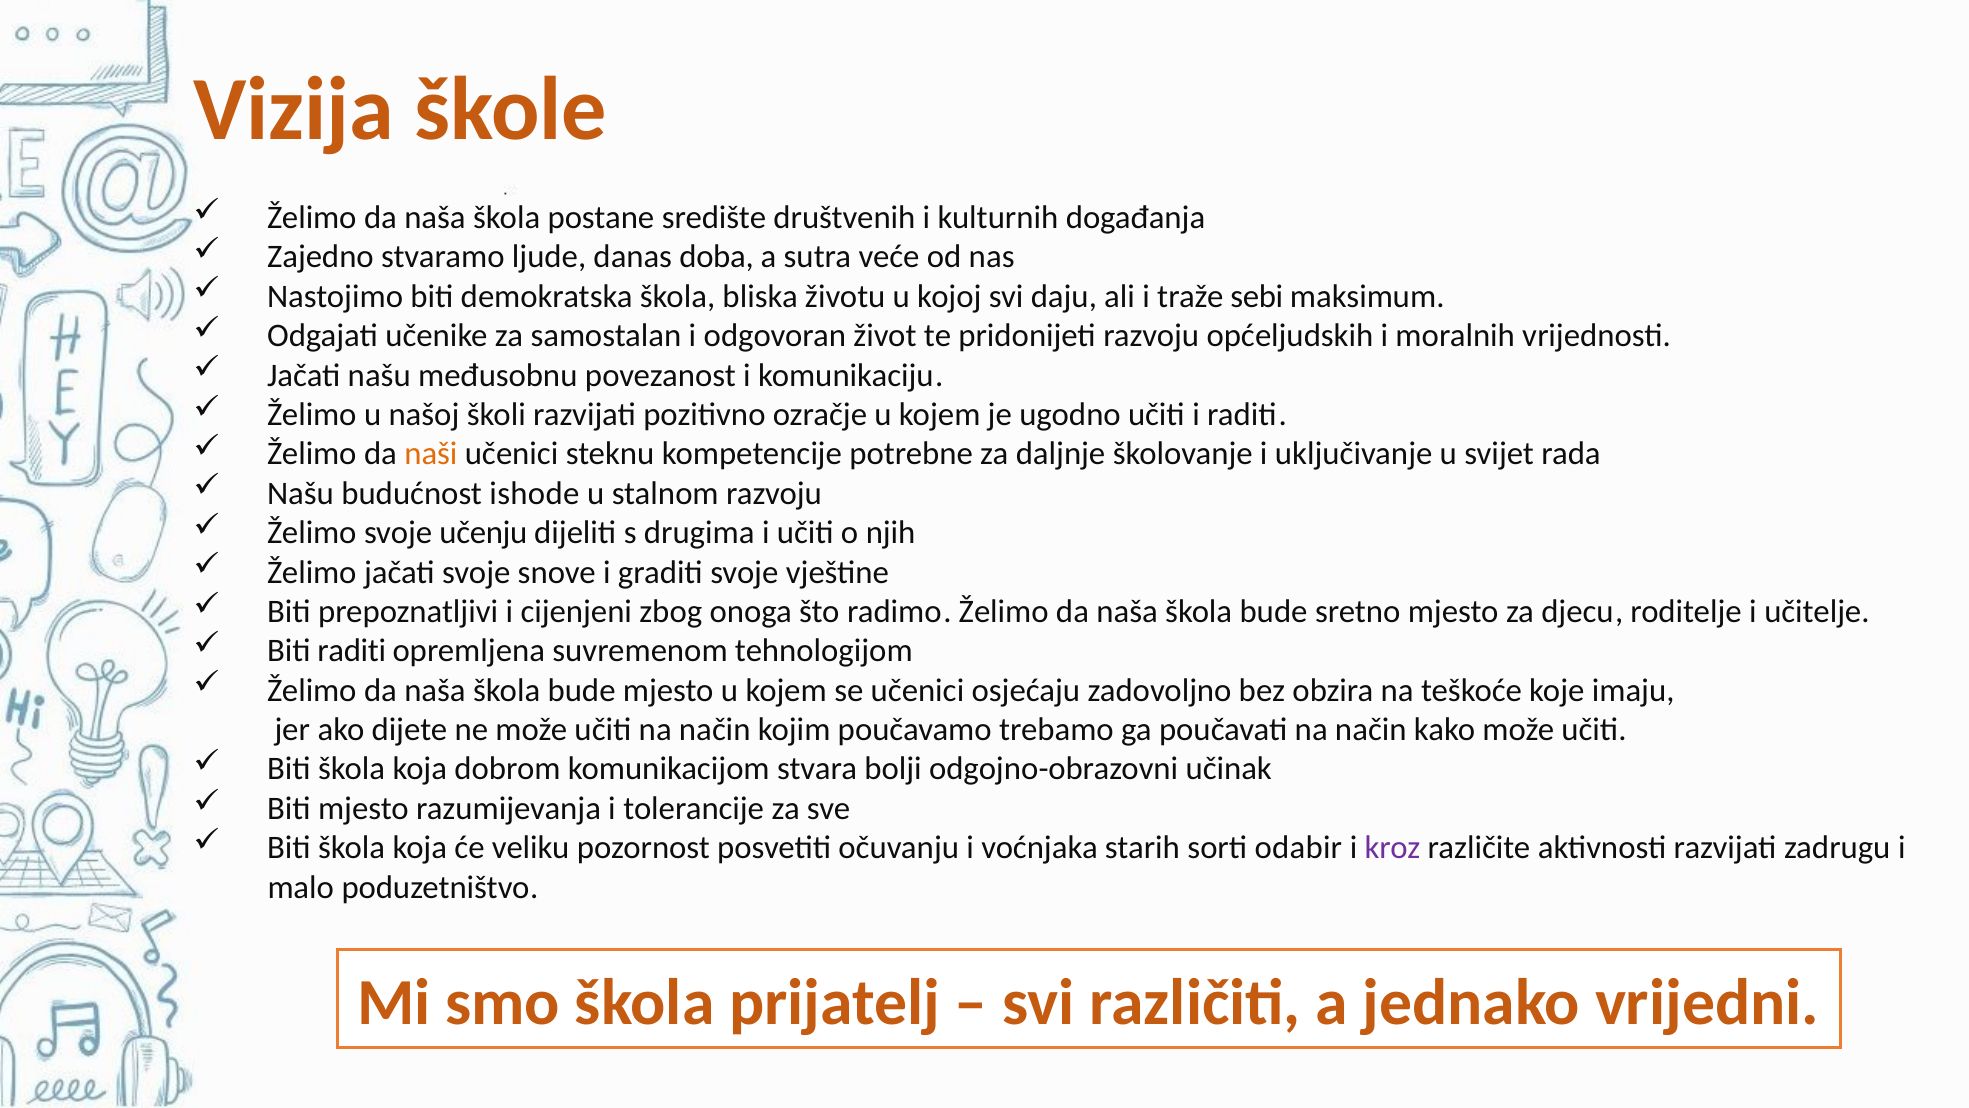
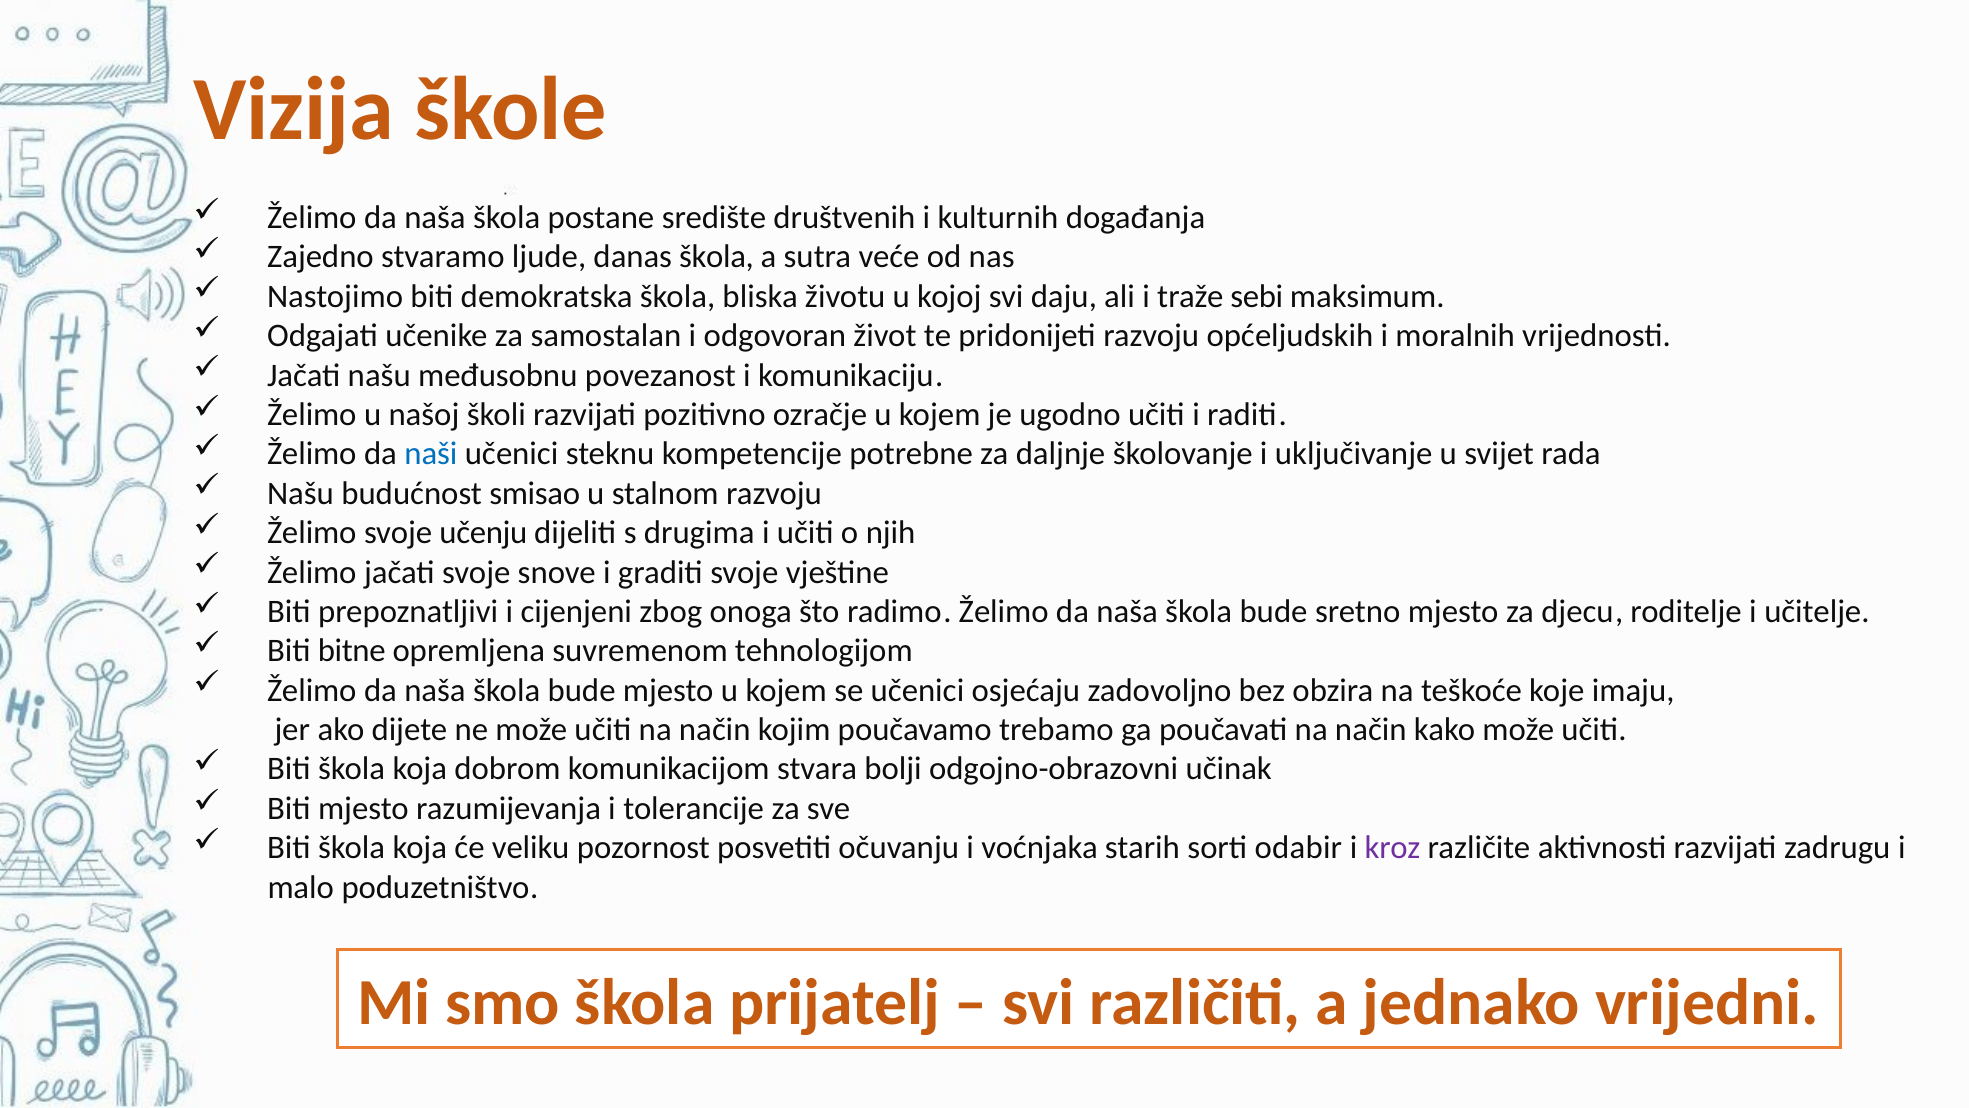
danas doba: doba -> škola (717, 257)
naši colour: orange -> blue (431, 454)
ishode: ishode -> smisao (535, 493)
Biti raditi: raditi -> bitne (352, 651)
